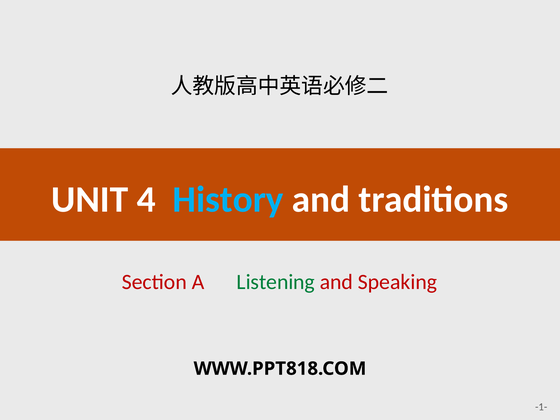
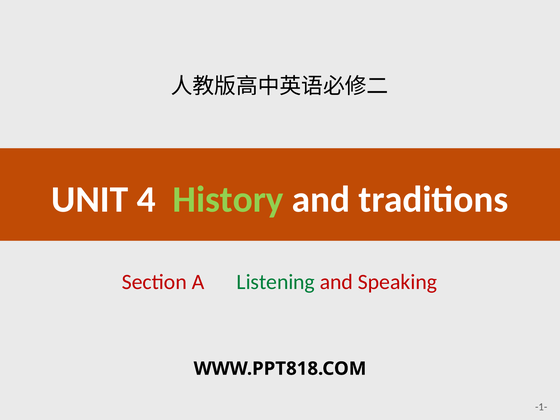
History colour: light blue -> light green (228, 199)
